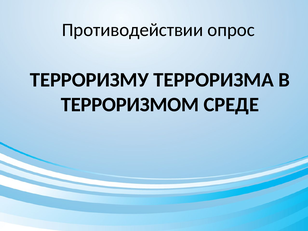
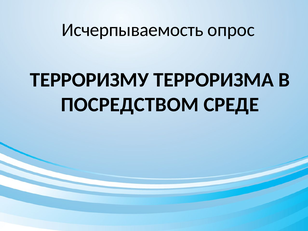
Противодействии: Противодействии -> Исчерпываемость (133, 30)
ТЕРРОРИЗМОМ: ТЕРРОРИЗМОМ -> ПОСРЕДСТВОМ (130, 104)
